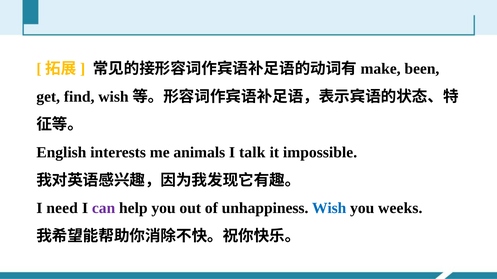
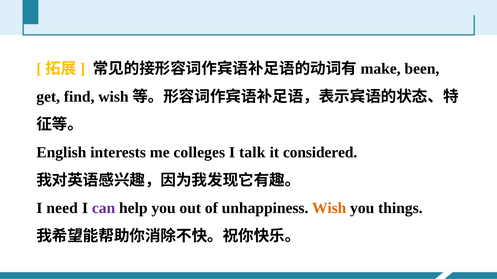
animals: animals -> colleges (199, 153)
impossible: impossible -> considered (320, 153)
Wish colour: blue -> orange (329, 209)
weeks: weeks -> things (400, 209)
